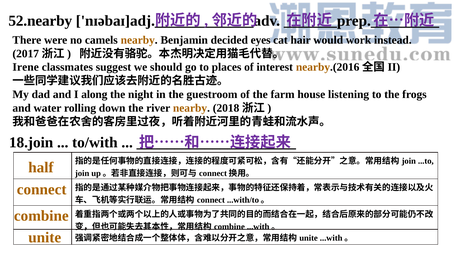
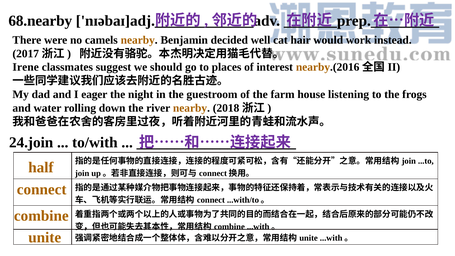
52.nearby: 52.nearby -> 68.nearby (40, 21)
eyes: eyes -> well (261, 40)
along: along -> eager (94, 95)
18.join: 18.join -> 24.join (31, 142)
